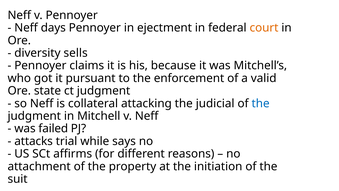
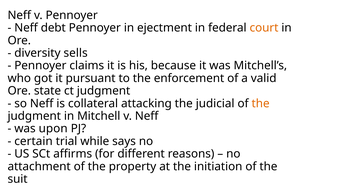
days: days -> debt (53, 28)
the colour: blue -> orange (261, 103)
failed: failed -> upon (53, 128)
attacks: attacks -> certain (34, 141)
